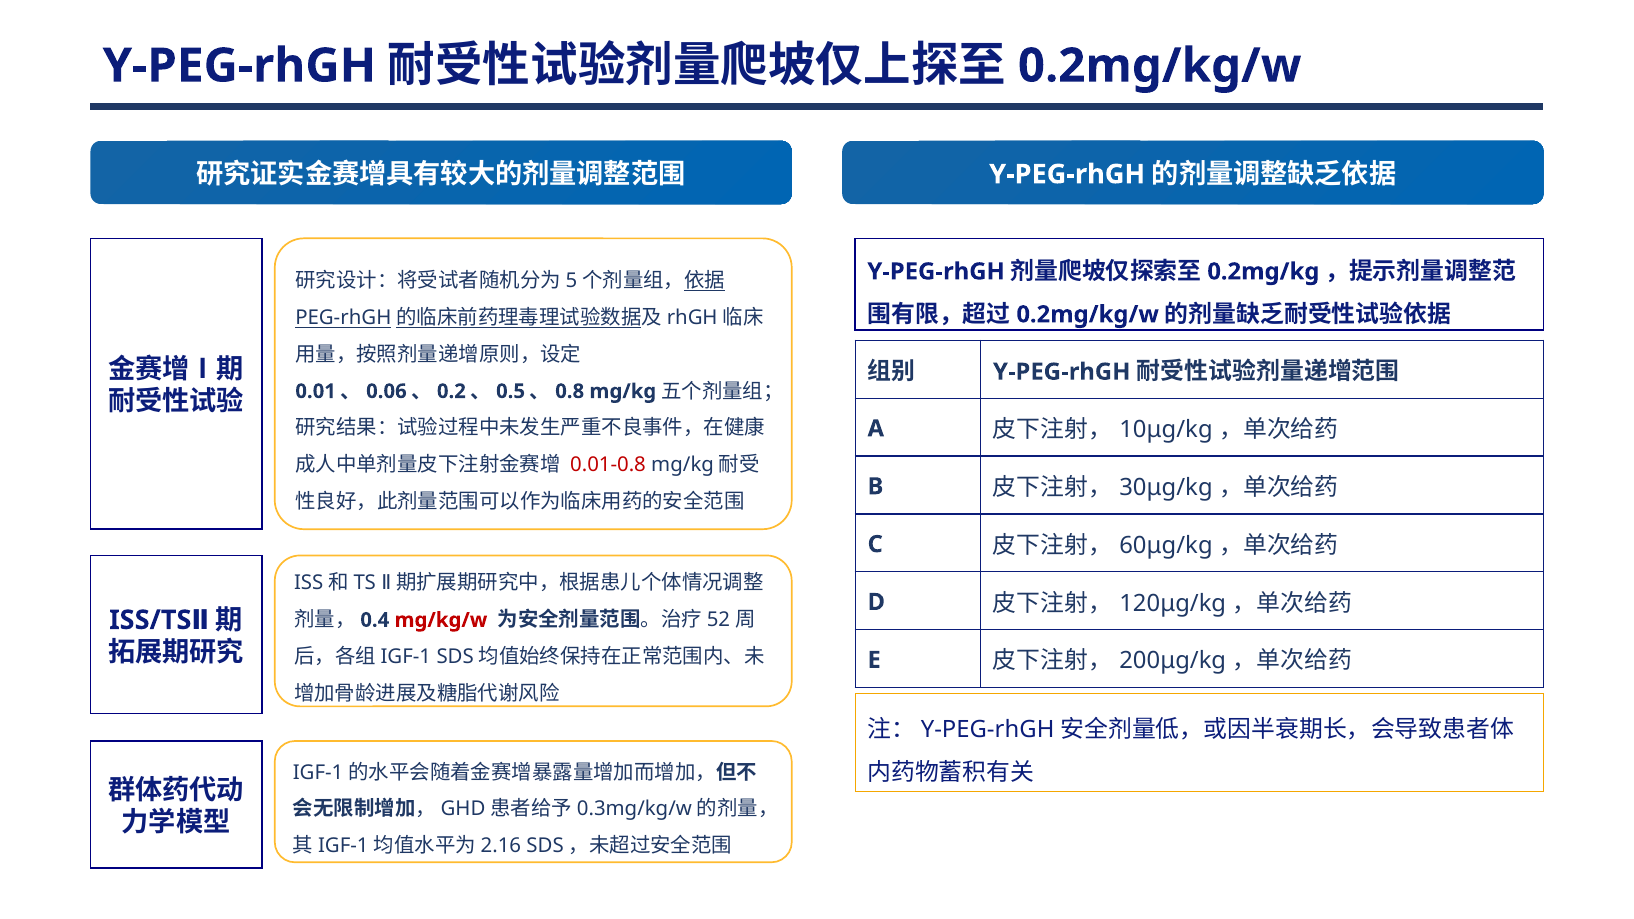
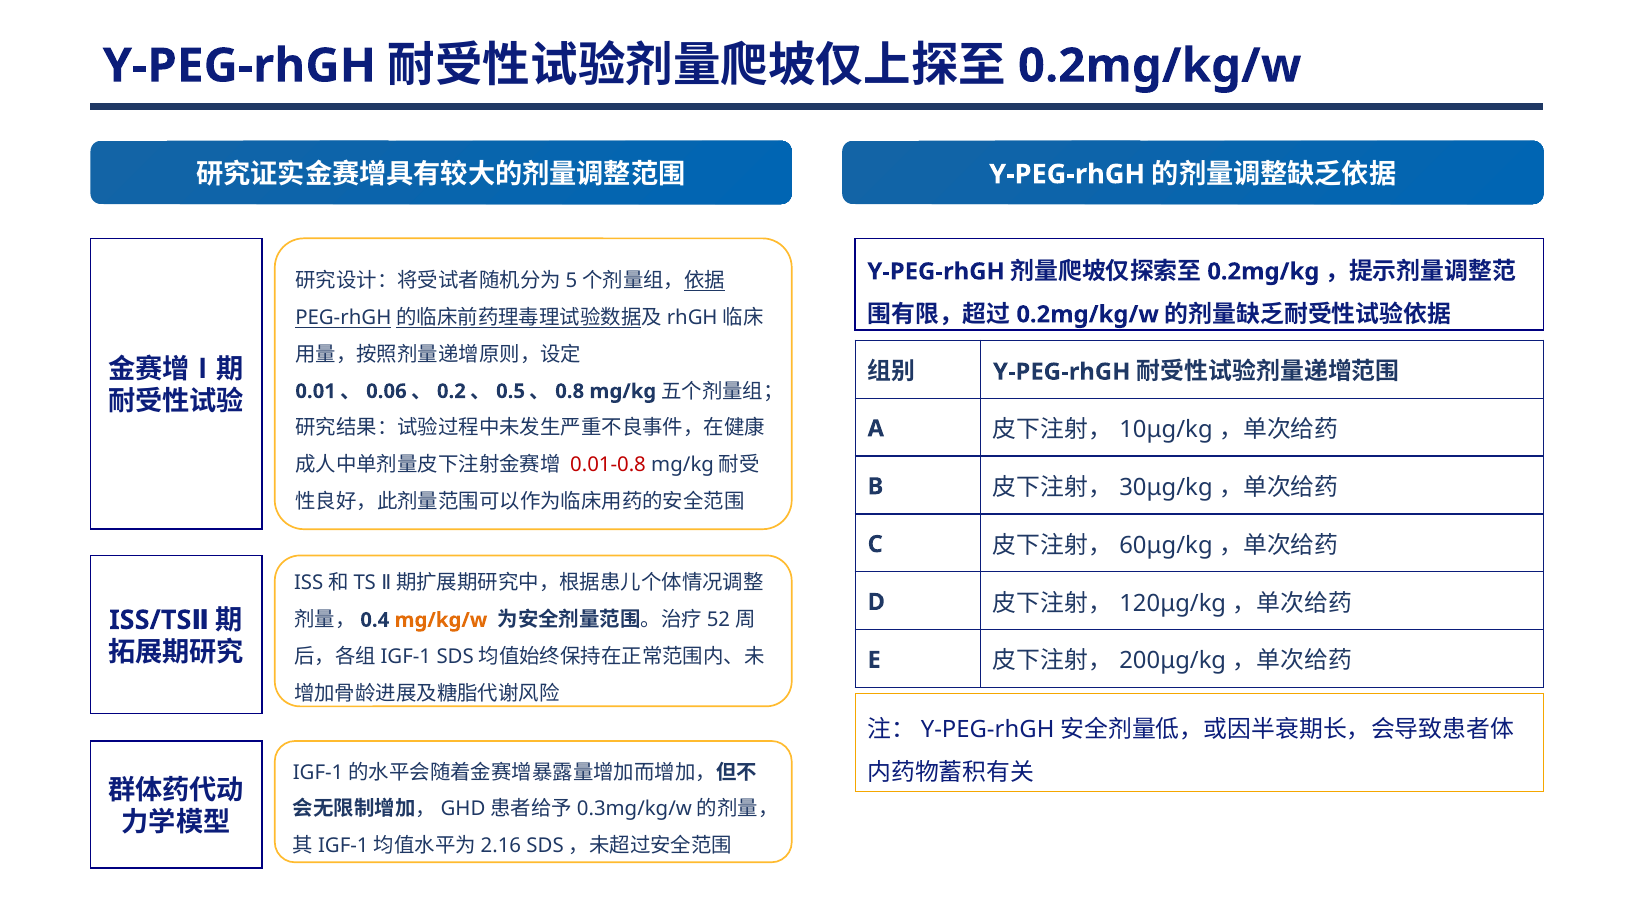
mg/kg/w colour: red -> orange (441, 620)
